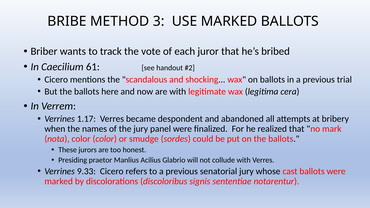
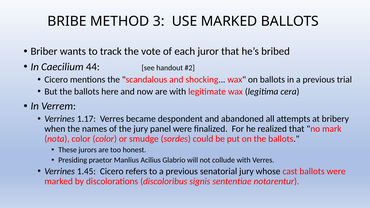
61: 61 -> 44 (93, 67)
9.33: 9.33 -> 1.45 (86, 171)
